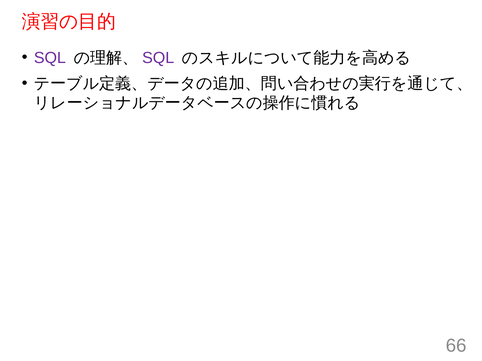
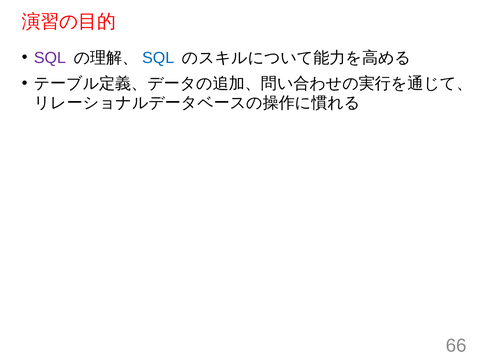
SQL colour: purple -> blue (158, 58)
